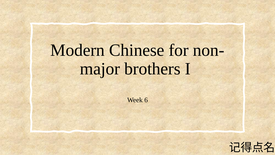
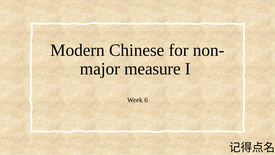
brothers: brothers -> measure (153, 69)
